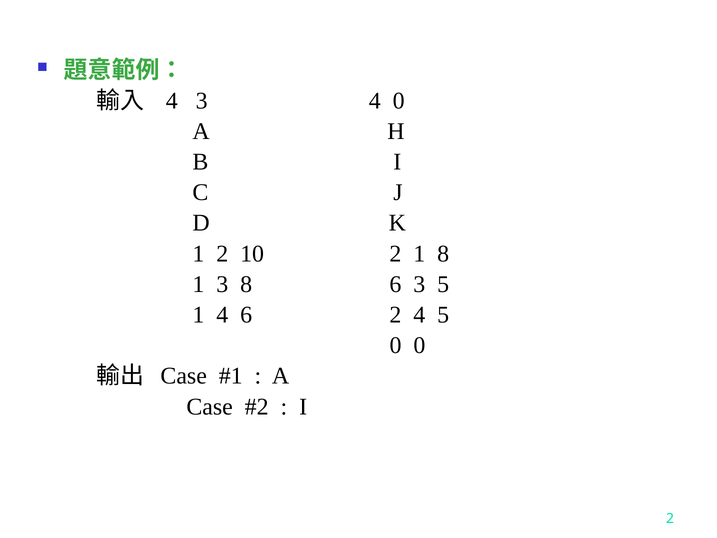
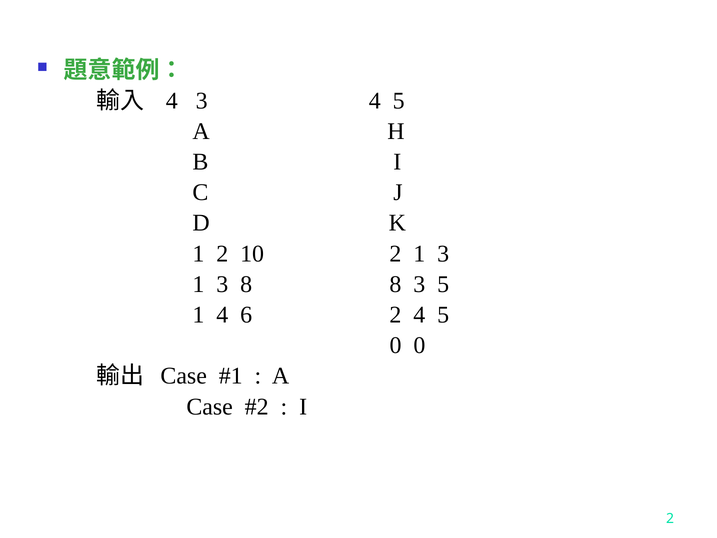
3 4 0: 0 -> 5 (399, 101)
2 1 8: 8 -> 3 (443, 254)
8 6: 6 -> 8 (395, 284)
